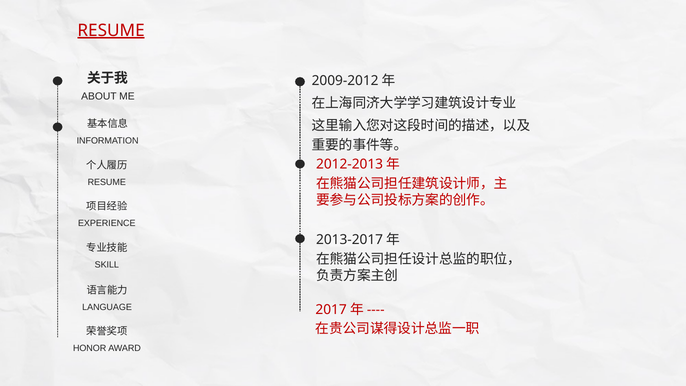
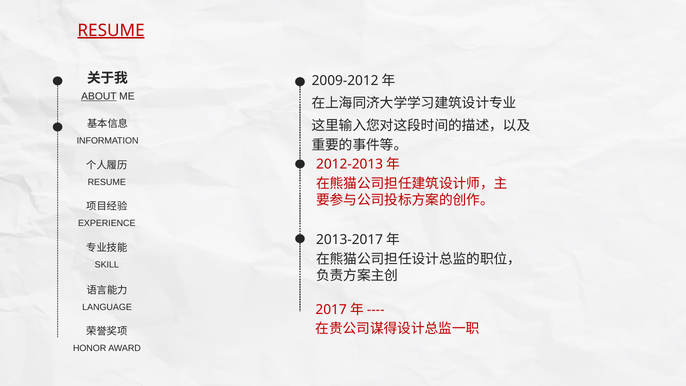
ABOUT underline: none -> present (99, 96)
